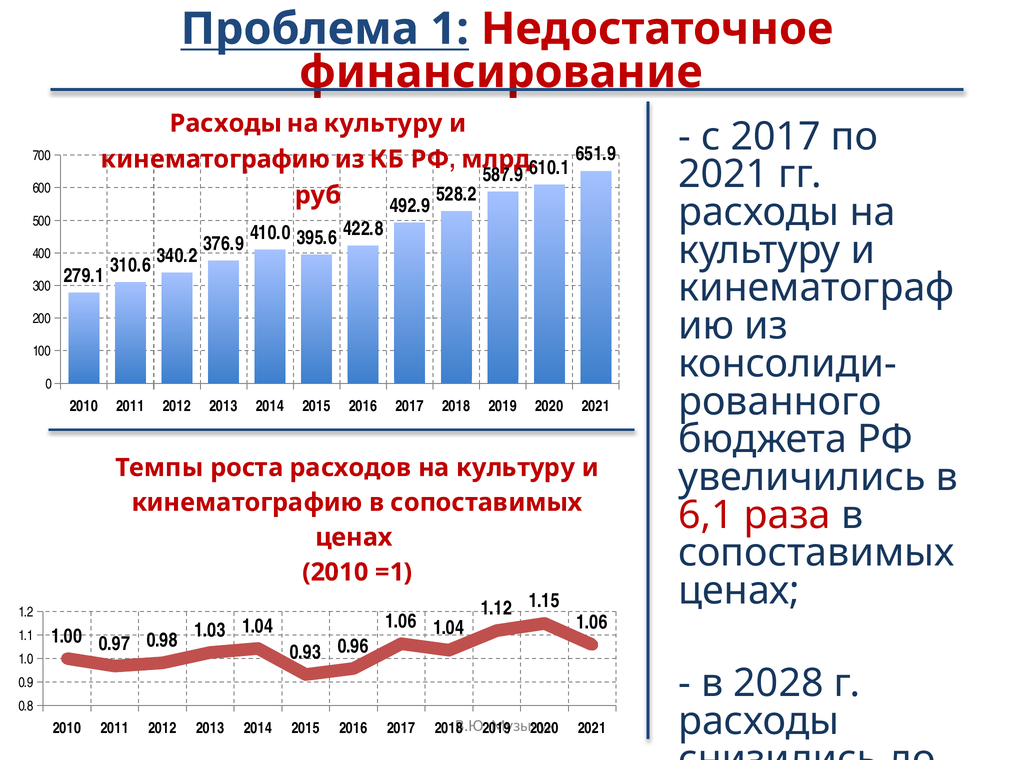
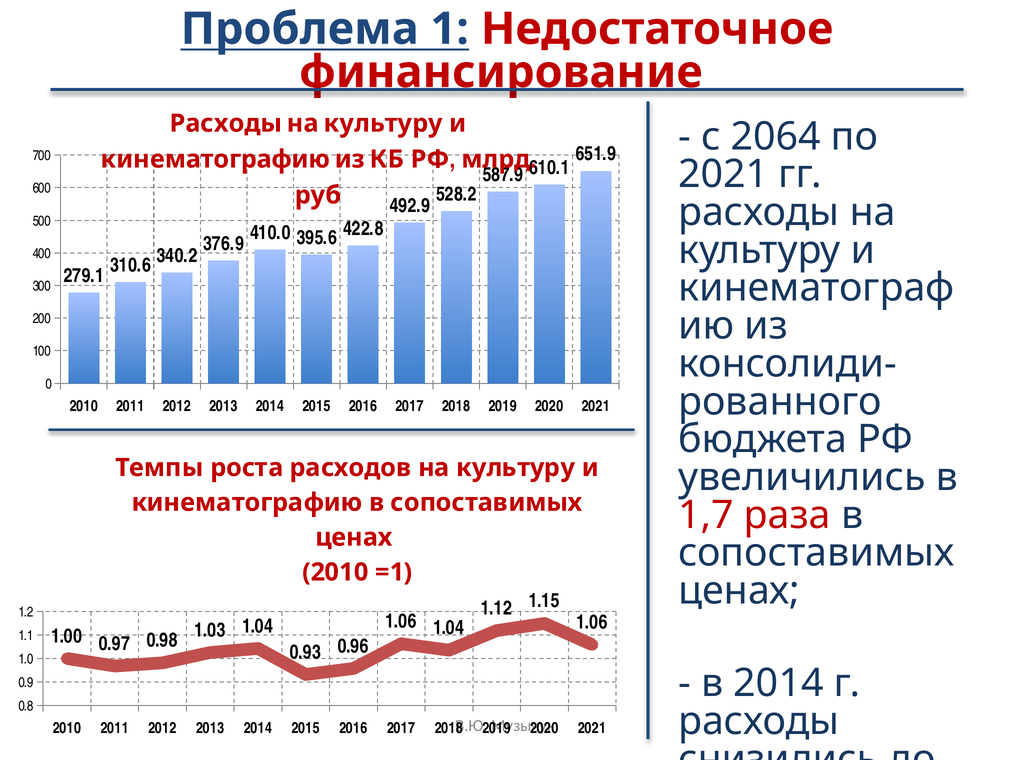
с 2017: 2017 -> 2064 (776, 137)
6,1: 6,1 -> 1,7 (706, 515)
в 2028: 2028 -> 2014 (779, 684)
